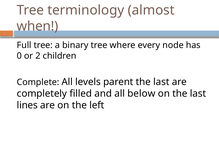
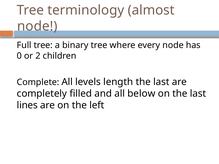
when: when -> node (37, 26)
parent: parent -> length (118, 82)
